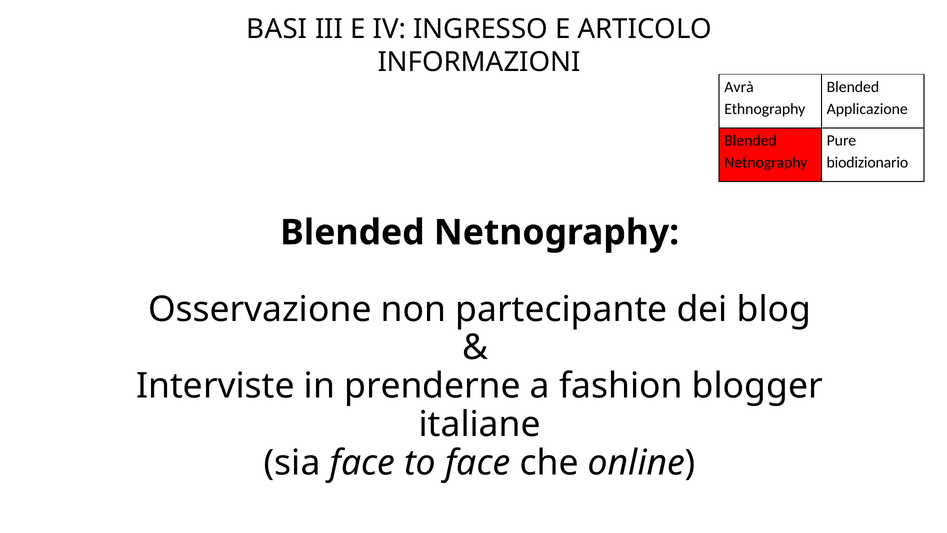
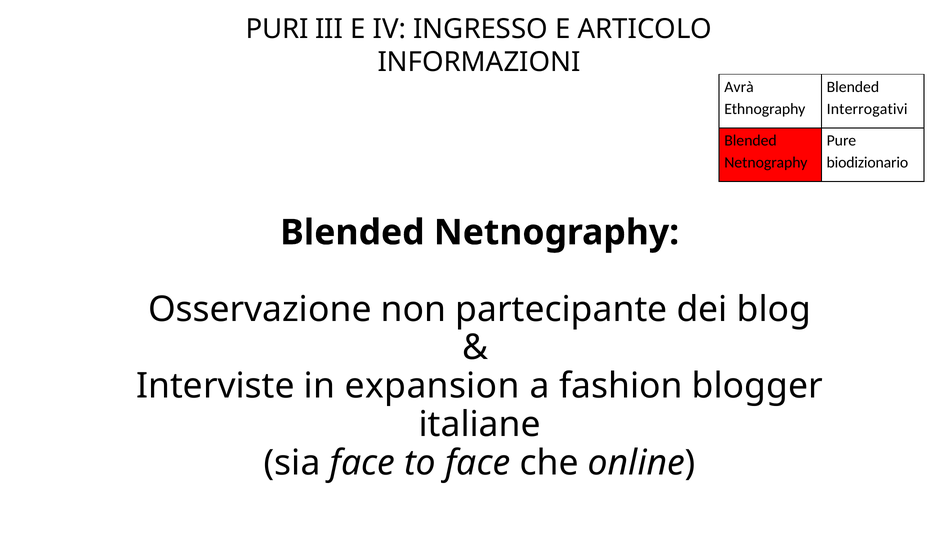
BASI: BASI -> PURI (277, 29)
Applicazione: Applicazione -> Interrogativi (867, 109)
prenderne: prenderne -> expansion (432, 386)
